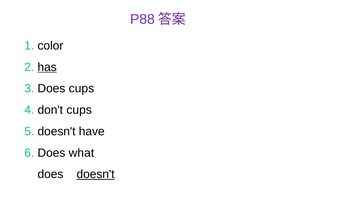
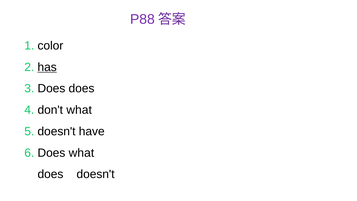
Does cups: cups -> does (82, 88)
don't cups: cups -> what (79, 110)
doesn't underline: present -> none (96, 174)
